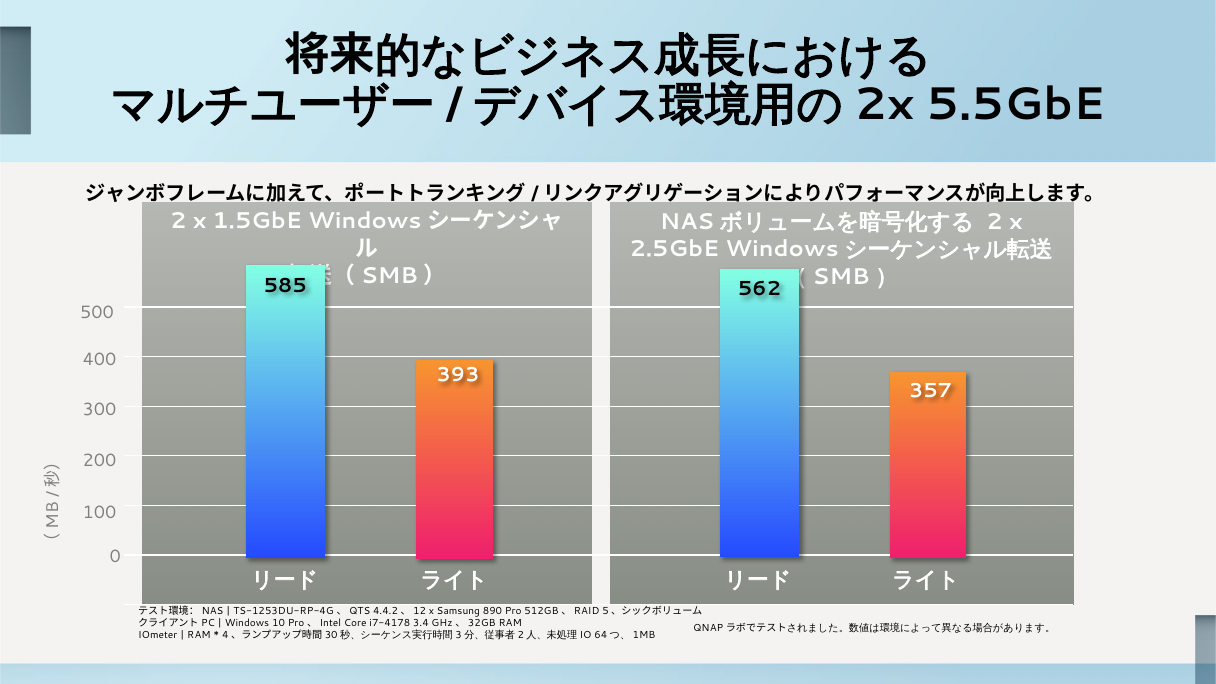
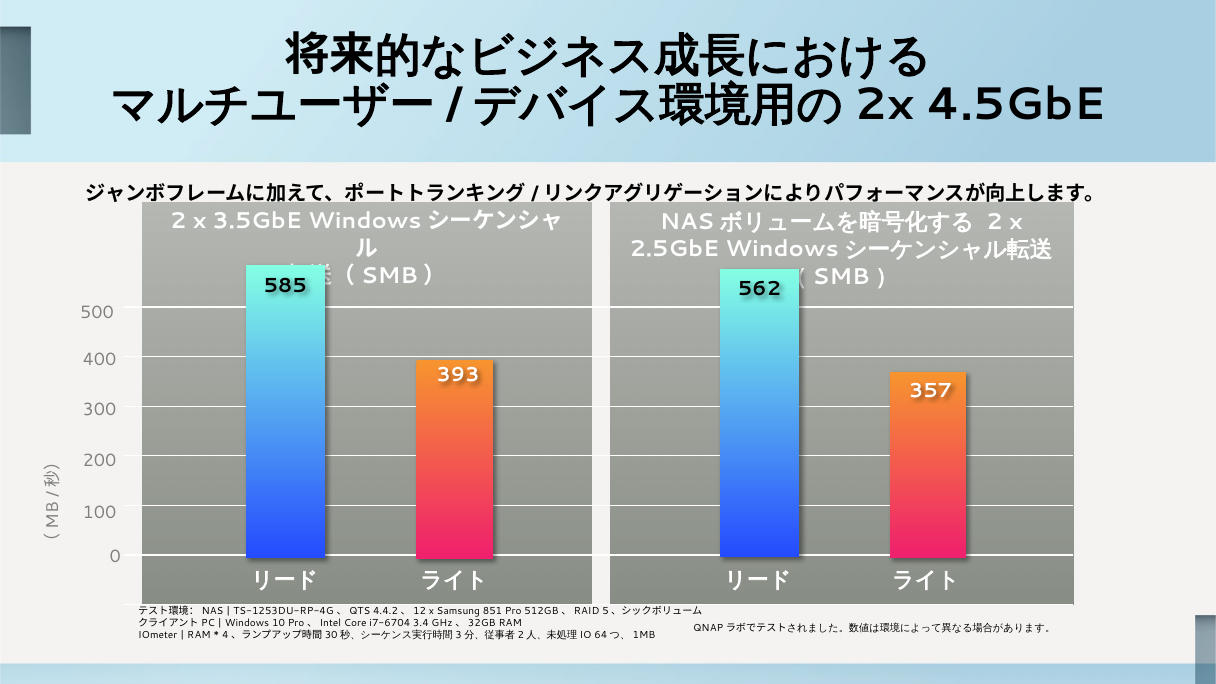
5.5GbE: 5.5GbE -> 4.5GbE (1016, 105)
1.5GbE: 1.5GbE -> 3.5GbE (257, 221)
890: 890 -> 851 (492, 611)
i7-4178: i7-4178 -> i7-6704 (390, 623)
